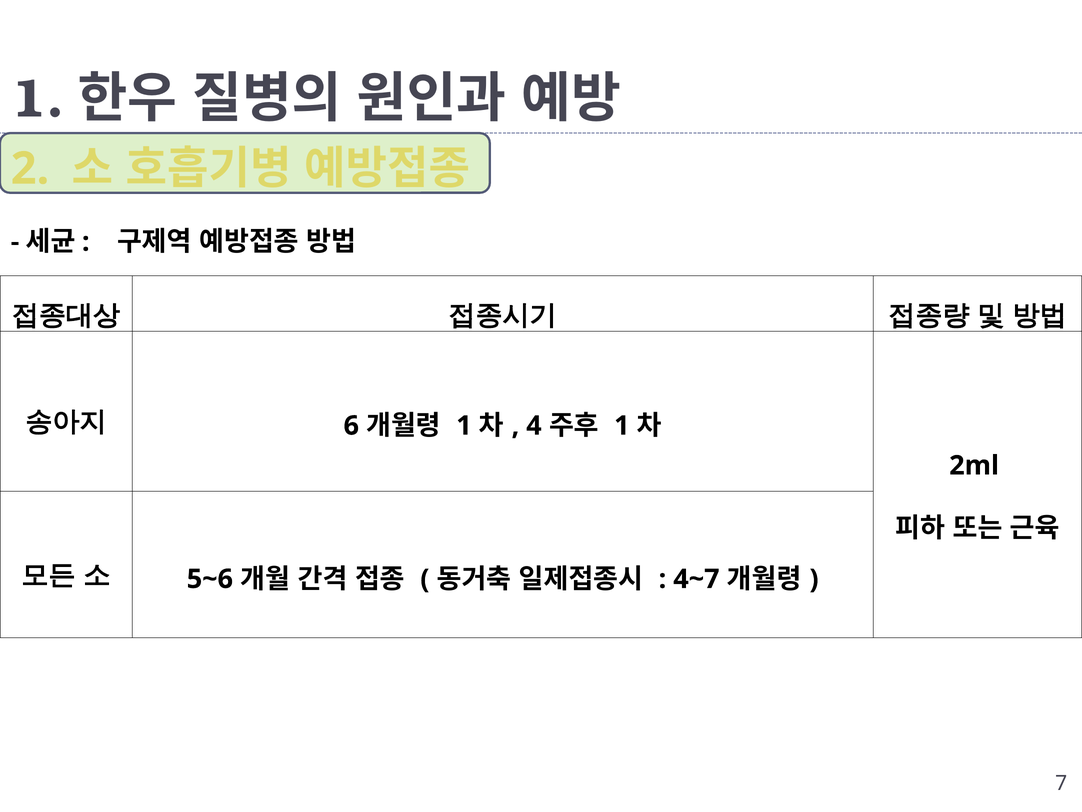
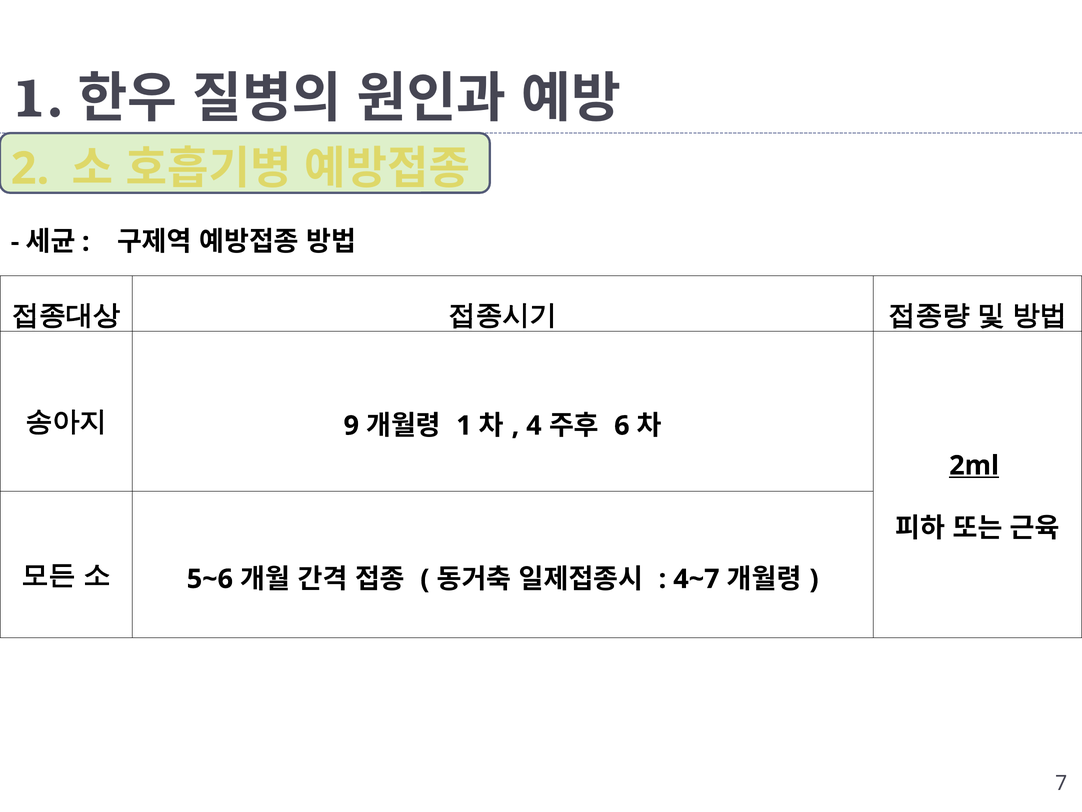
6: 6 -> 9 (351, 425)
1: 1 -> 6 (622, 425)
2ml underline: none -> present (974, 465)
